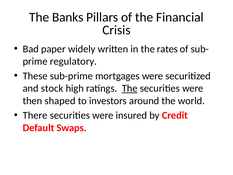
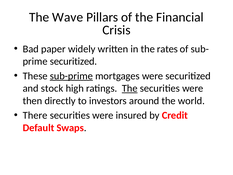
Banks: Banks -> Wave (68, 17)
regulatory: regulatory -> securitized (73, 61)
sub-prime underline: none -> present (71, 76)
shaped: shaped -> directly (60, 101)
